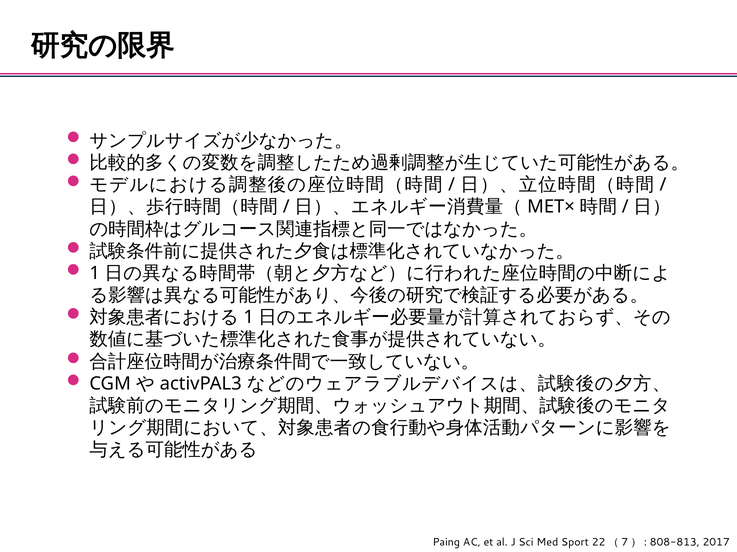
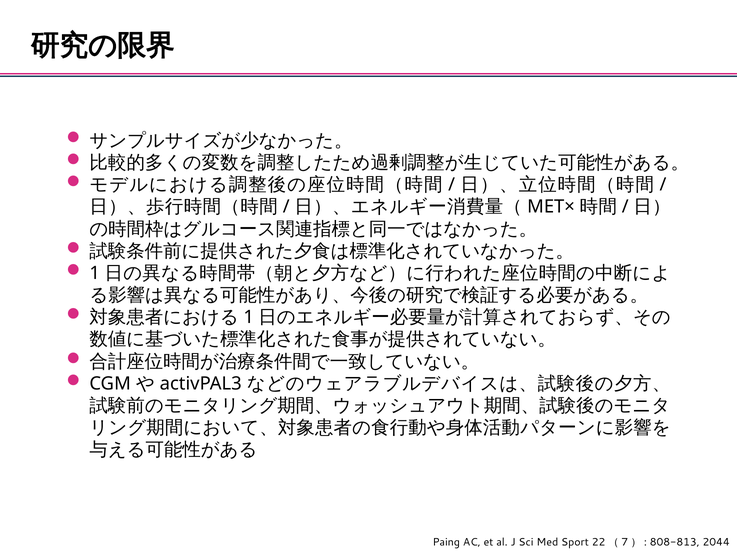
2017: 2017 -> 2044 (716, 543)
